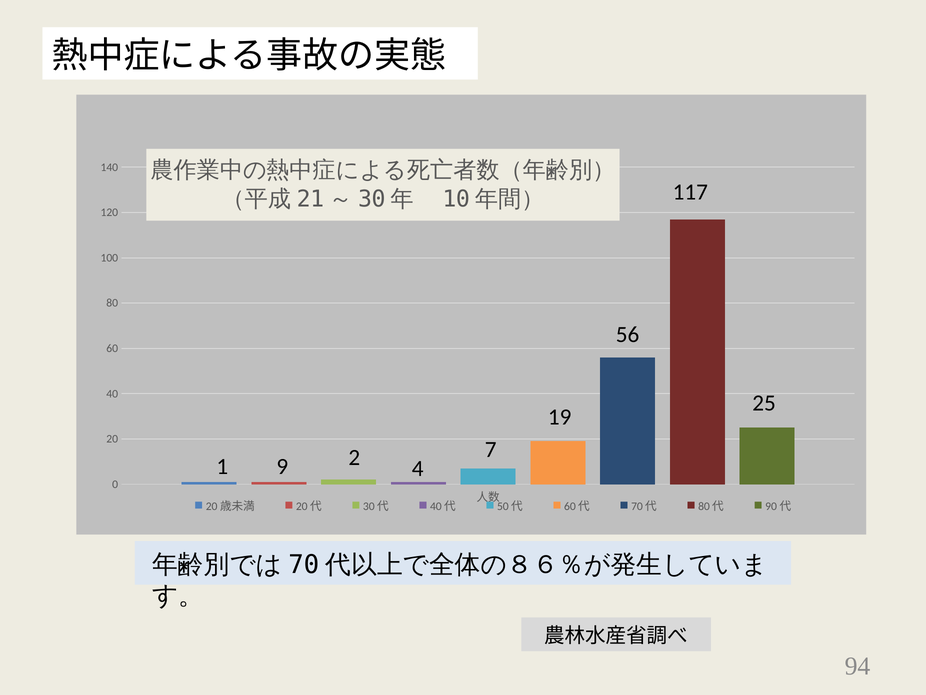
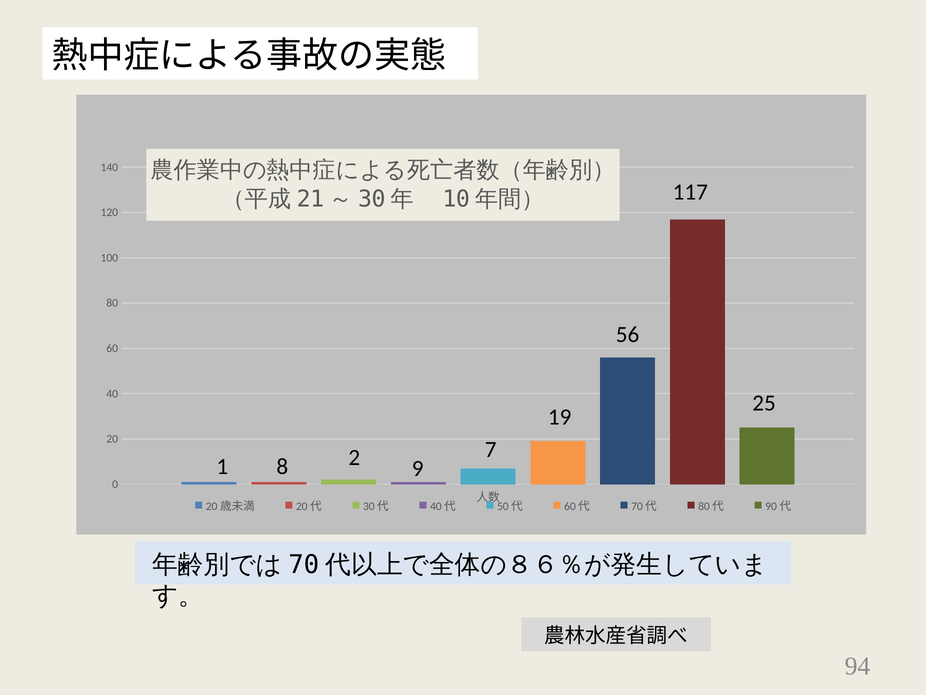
9: 9 -> 8 (282, 466)
4: 4 -> 9 (418, 468)
